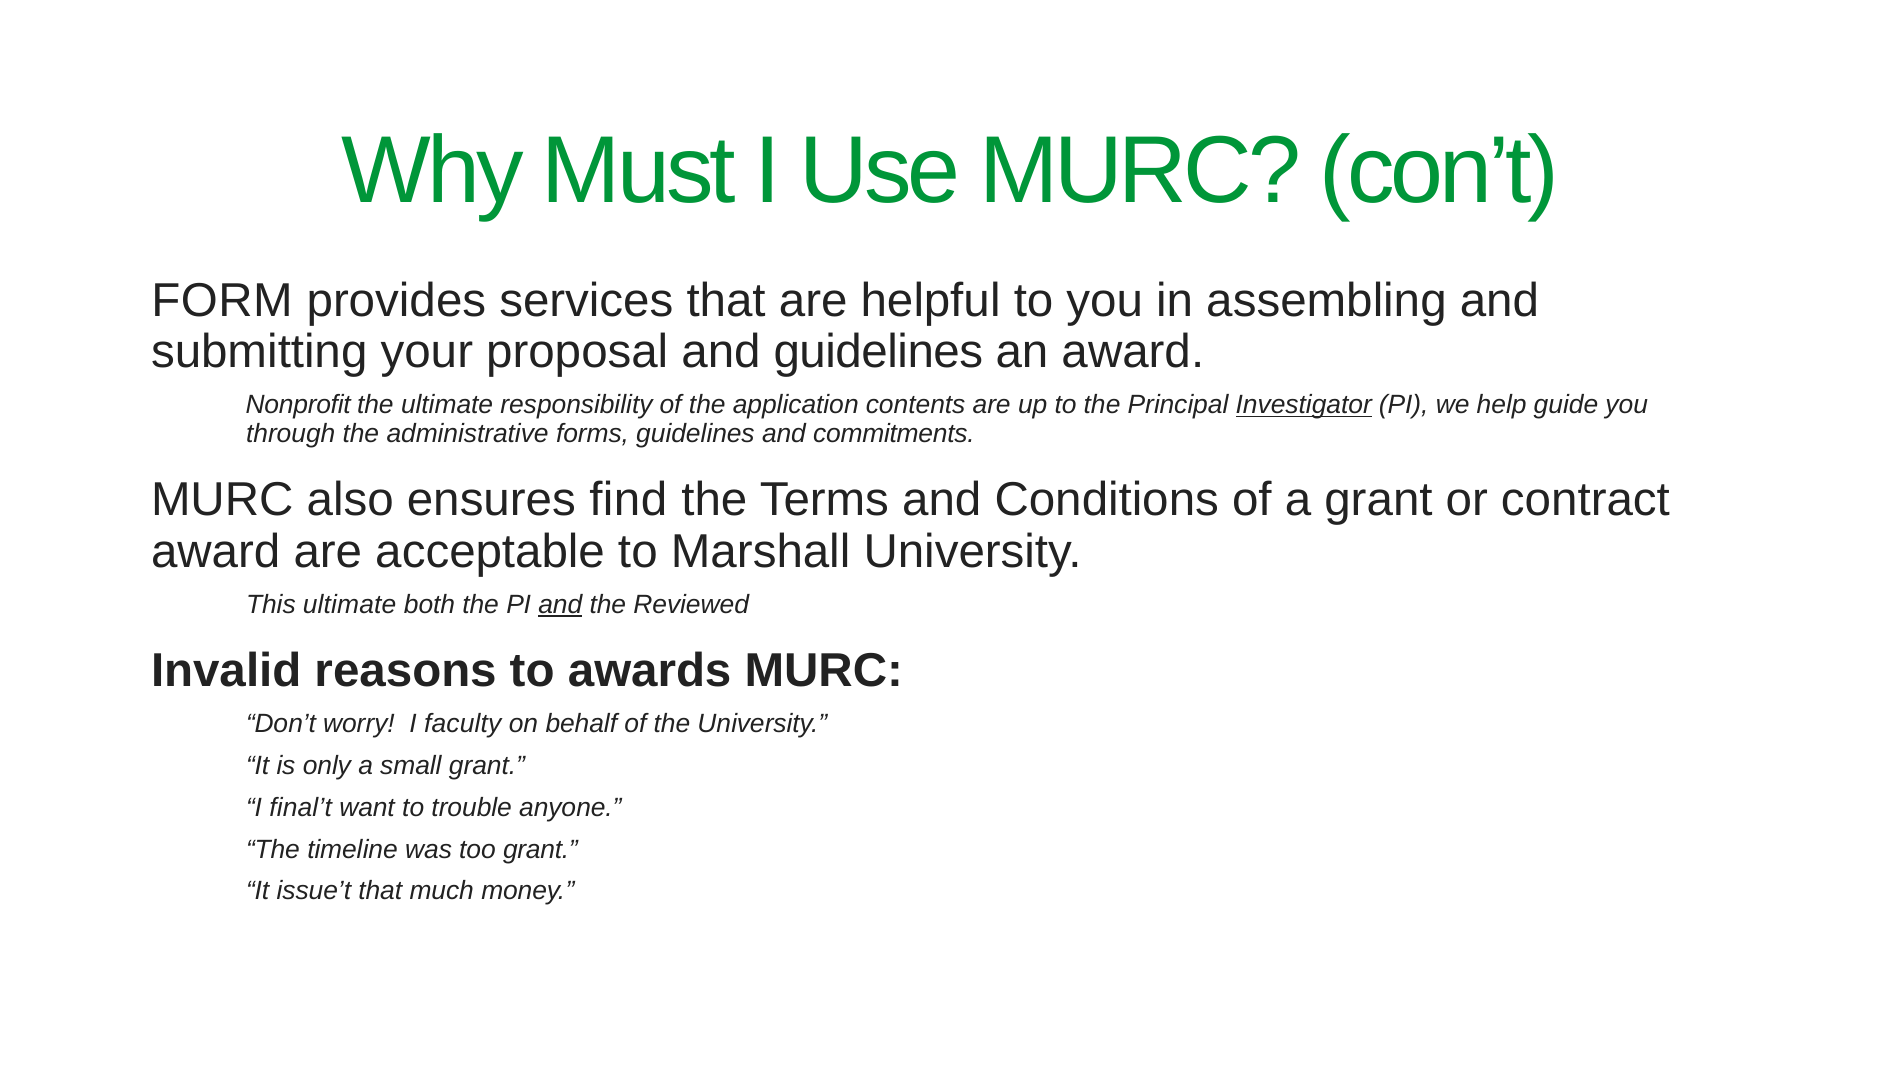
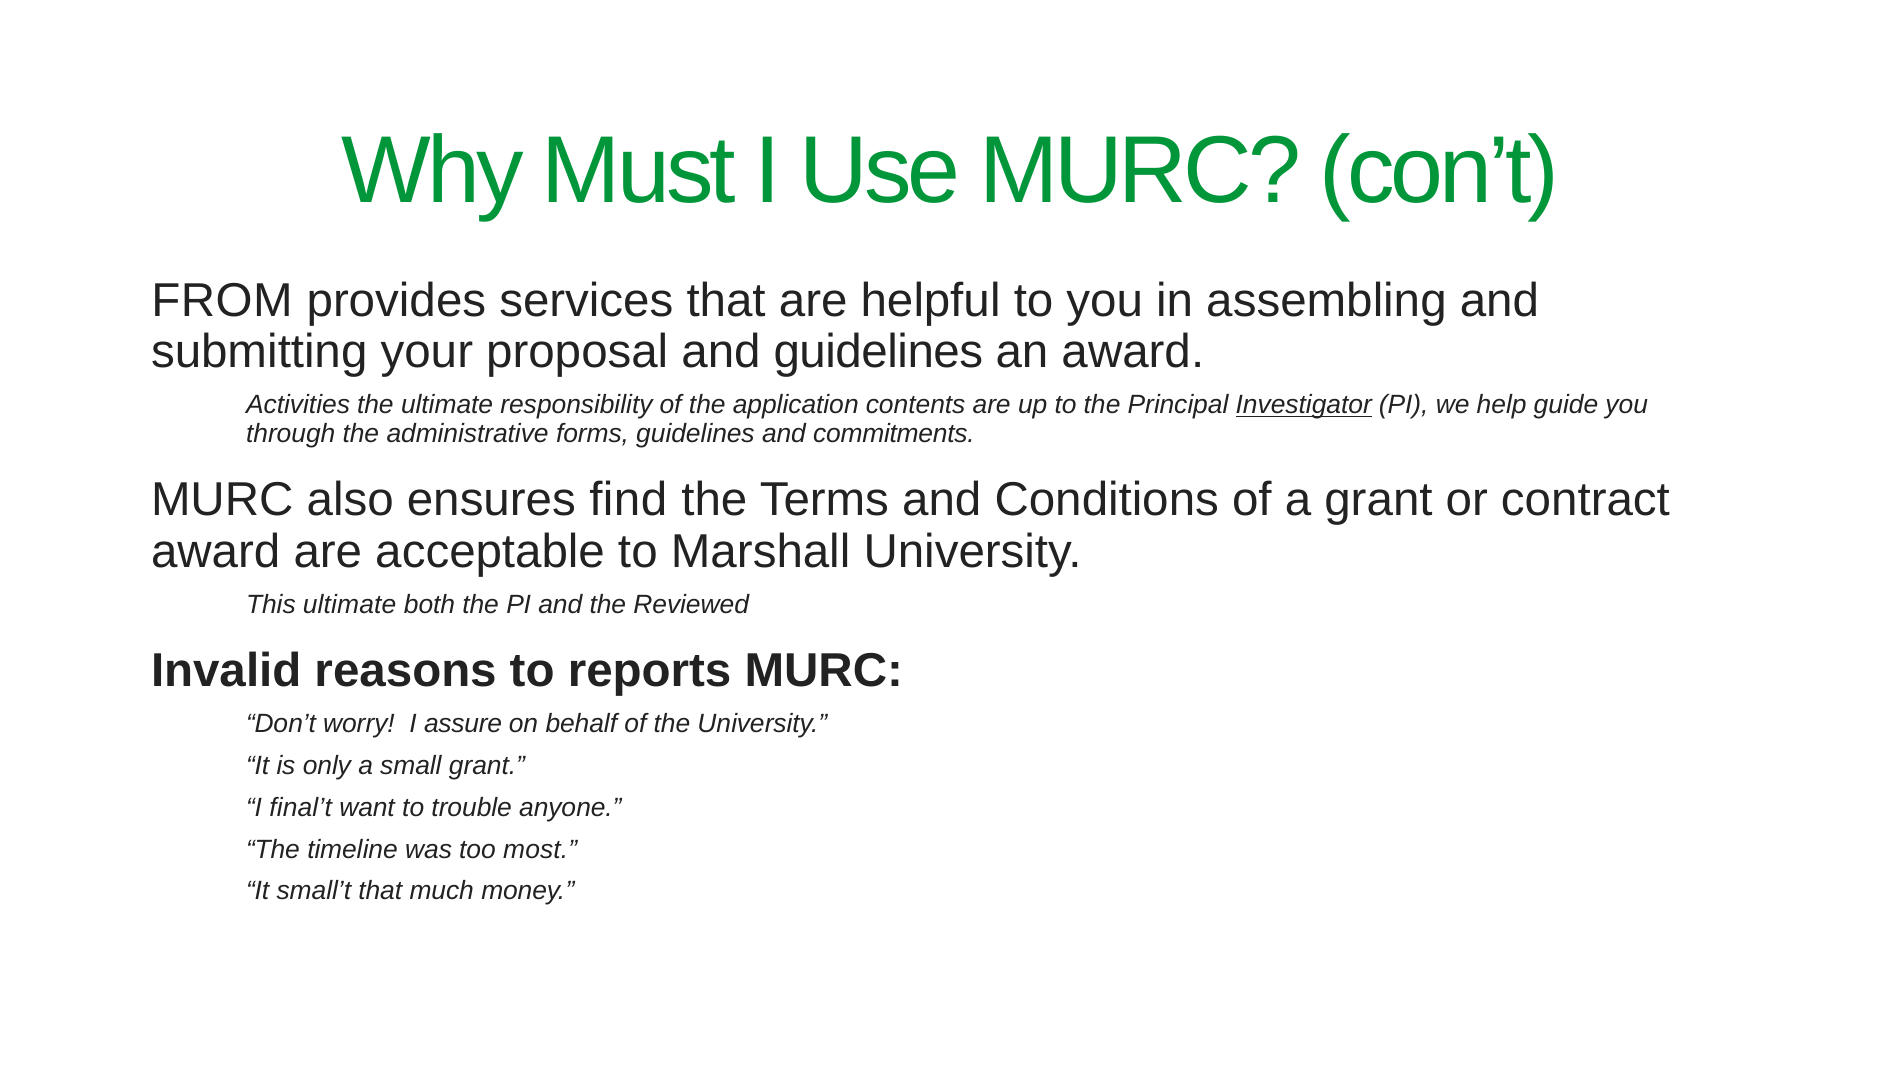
FORM: FORM -> FROM (222, 301)
Nonprofit: Nonprofit -> Activities (298, 405)
and underline: present -> none (560, 605)
awards: awards -> reports (650, 671)
faculty: faculty -> assure (463, 724)
too grant: grant -> most (540, 850)
issue’t: issue’t -> small’t (314, 891)
